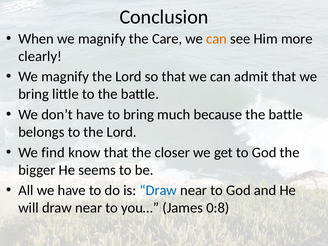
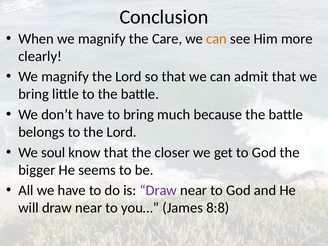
find: find -> soul (53, 152)
Draw colour: blue -> purple (158, 190)
0:8: 0:8 -> 8:8 (218, 208)
